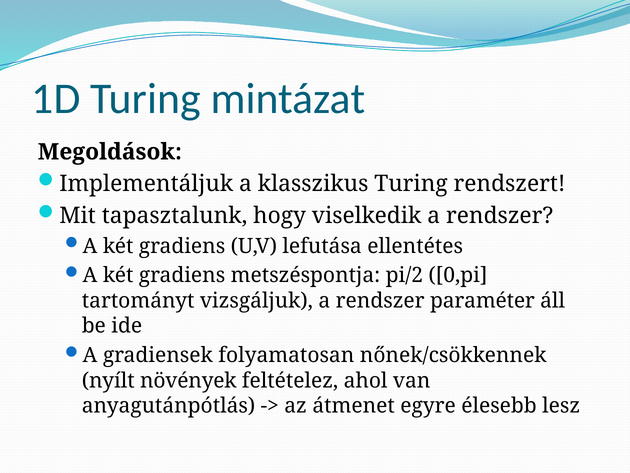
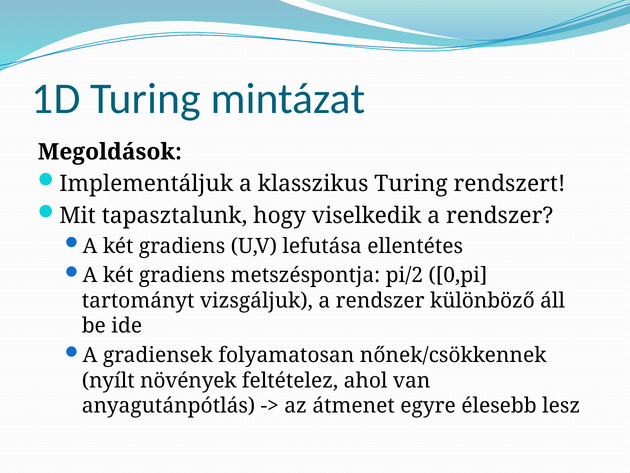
paraméter: paraméter -> különböző (482, 300)
